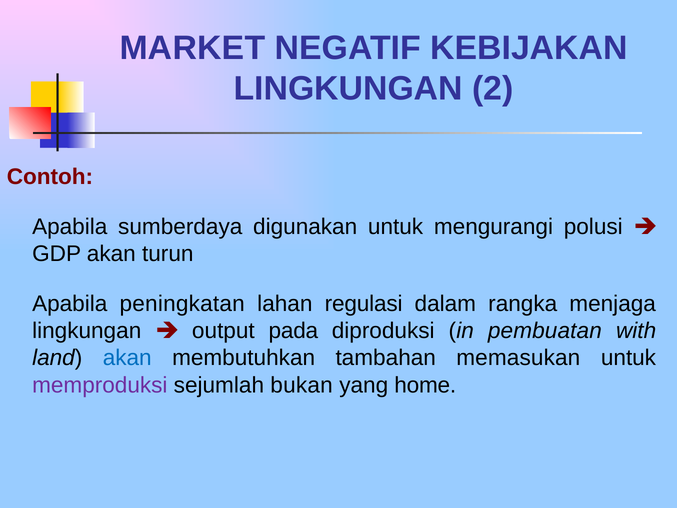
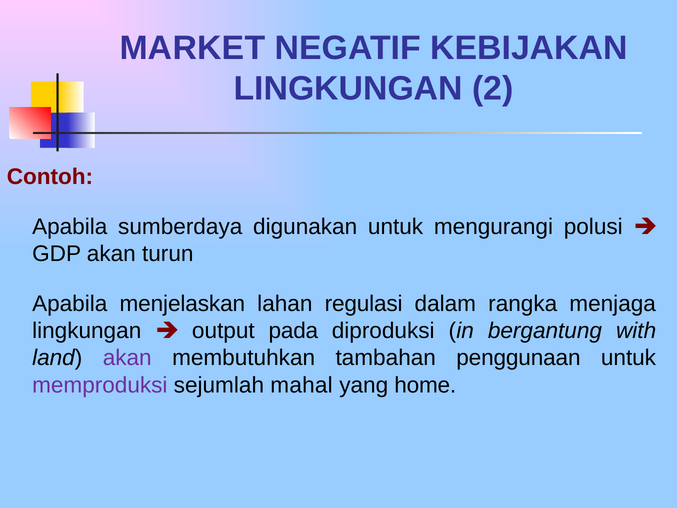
peningkatan: peningkatan -> menjelaskan (182, 304)
pembuatan: pembuatan -> bergantung (545, 331)
akan colour: blue -> purple (127, 358)
memasukan: memasukan -> penggunaan (518, 358)
bukan: bukan -> mahal (302, 385)
